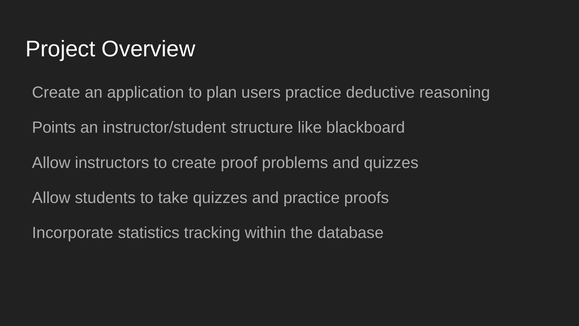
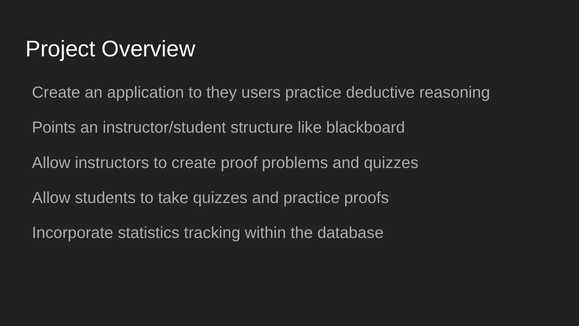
plan: plan -> they (222, 92)
